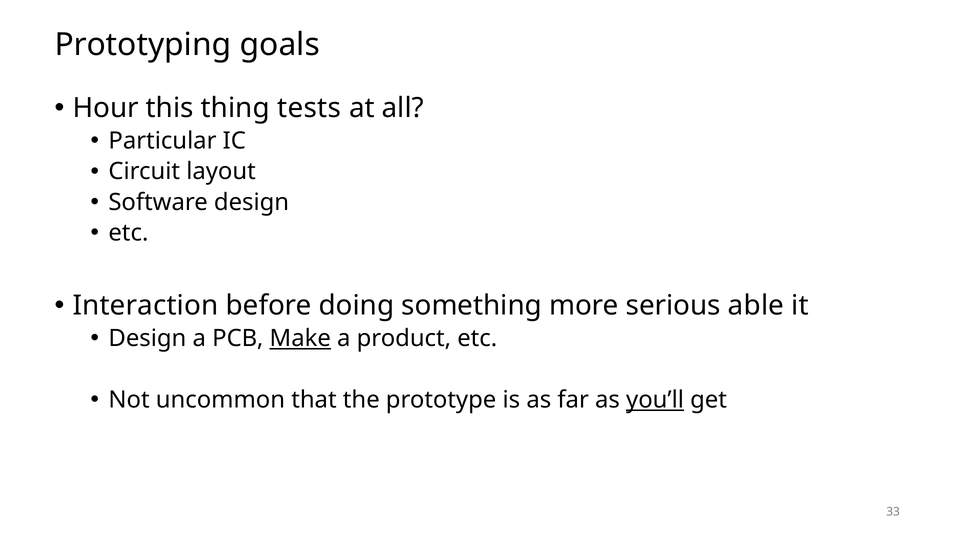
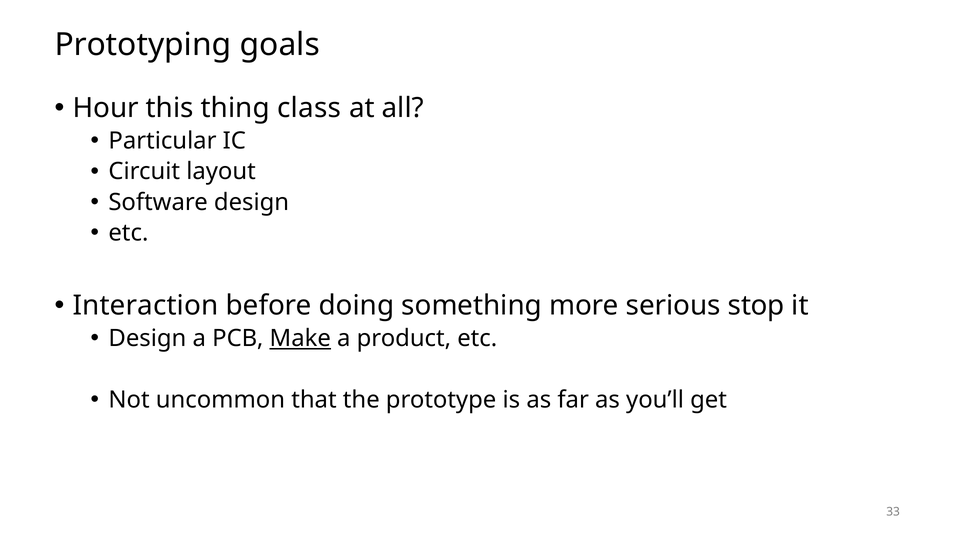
tests: tests -> class (309, 108)
able: able -> stop (756, 306)
you’ll underline: present -> none (655, 400)
